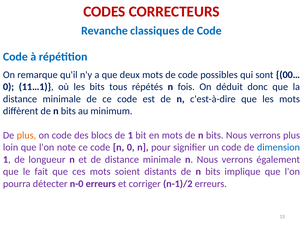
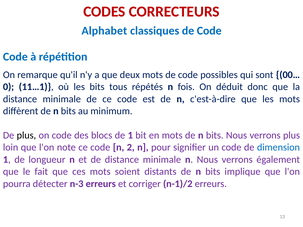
Revanche: Revanche -> Alphabet (104, 31)
plus colour: orange -> black (26, 135)
n 0: 0 -> 2 (131, 148)
n-0: n-0 -> n-3 (77, 184)
